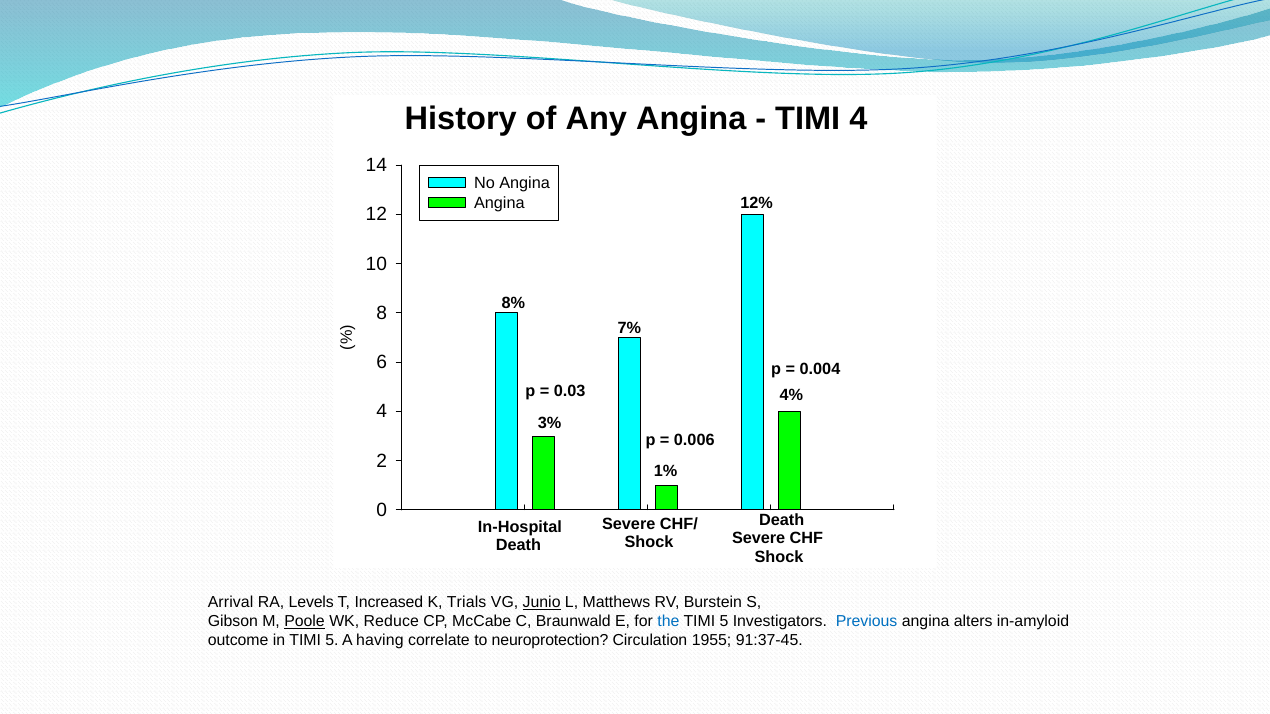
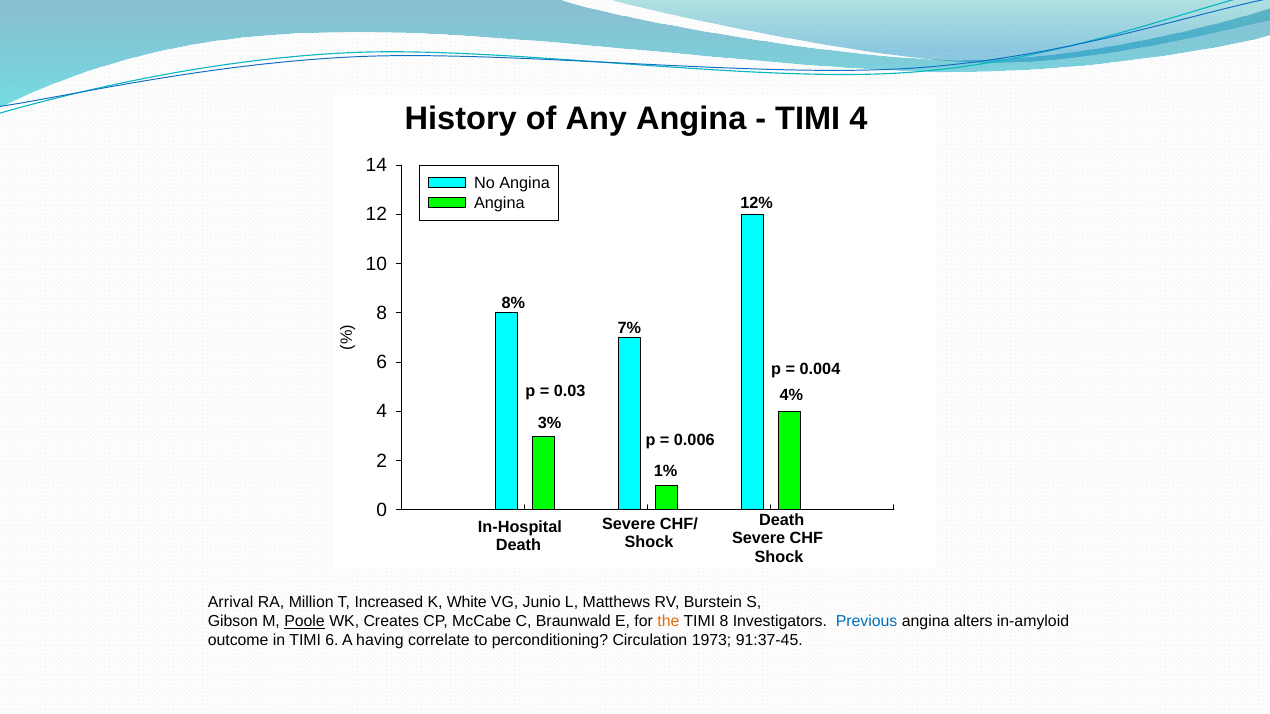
Levels: Levels -> Million (311, 603)
Trials: Trials -> White (467, 603)
Junio underline: present -> none (542, 603)
Reduce: Reduce -> Creates (391, 622)
the colour: blue -> orange (668, 622)
5: 5 -> 8 (724, 622)
in TIMI 5: 5 -> 6 (332, 641)
neuroprotection: neuroprotection -> perconditioning (550, 641)
1955: 1955 -> 1973 (712, 641)
